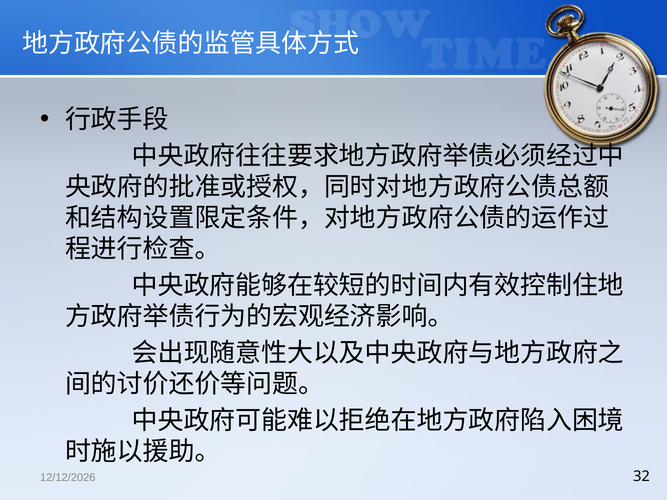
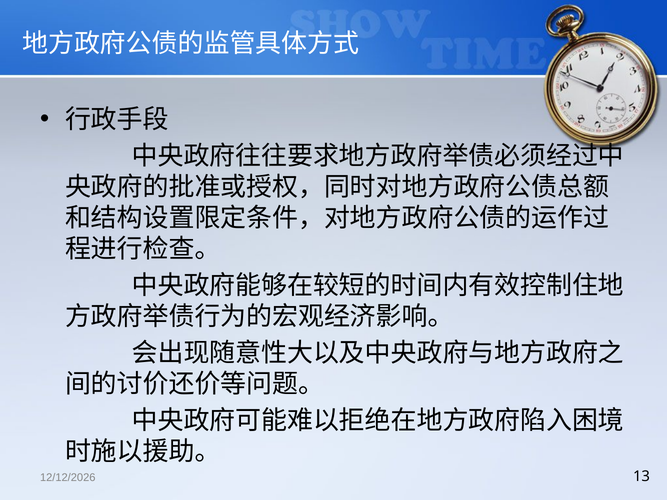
32: 32 -> 13 (641, 477)
